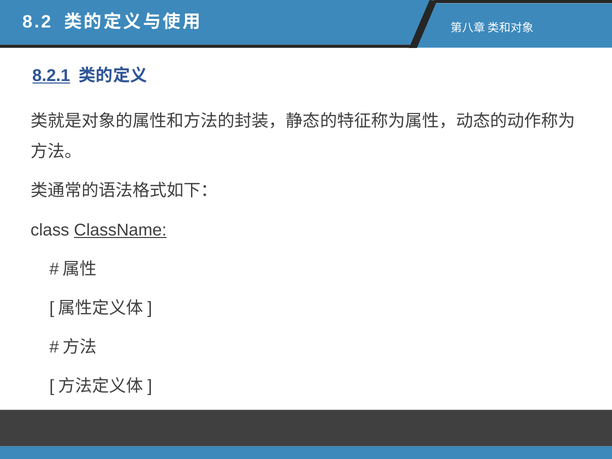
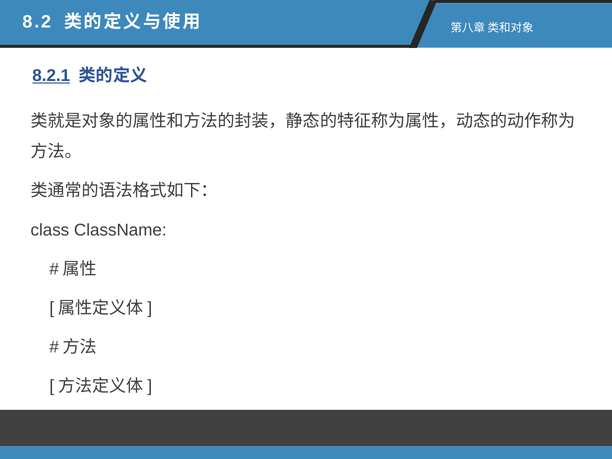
ClassName underline: present -> none (120, 230)
